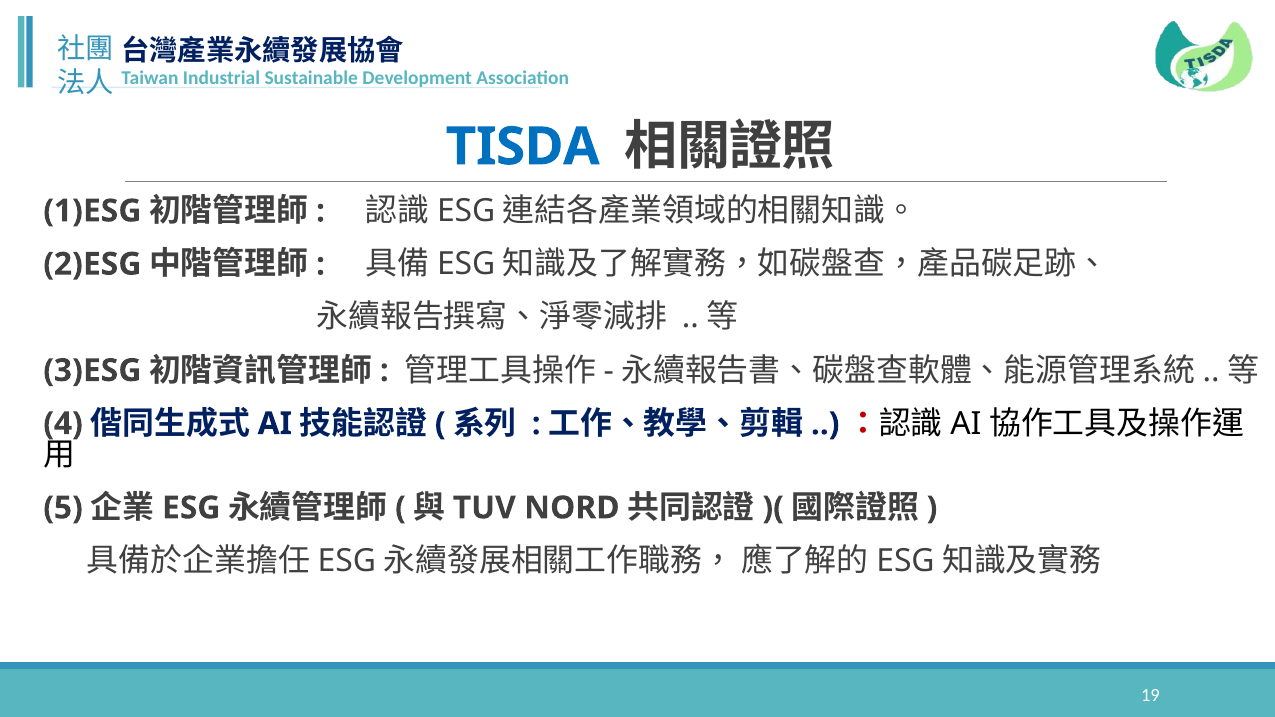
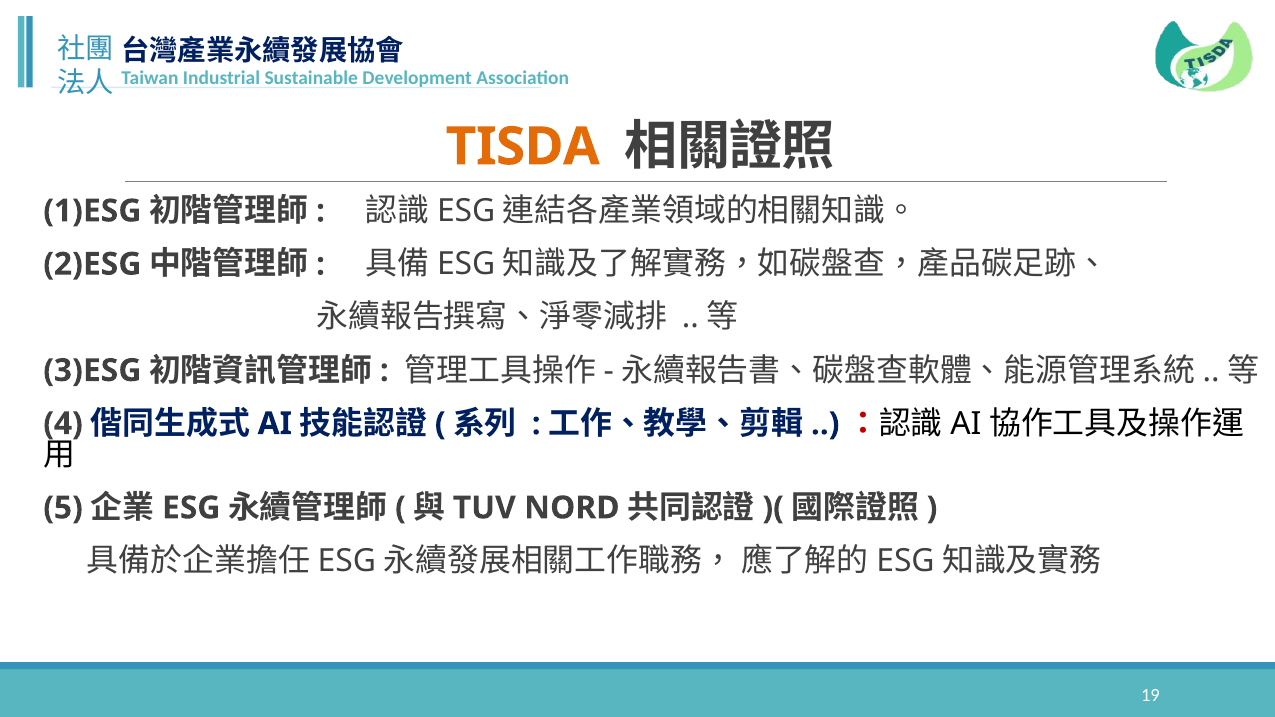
TISDA colour: blue -> orange (523, 147)
